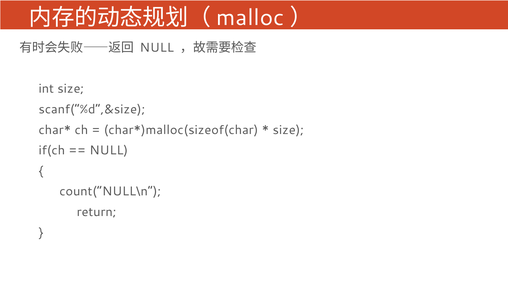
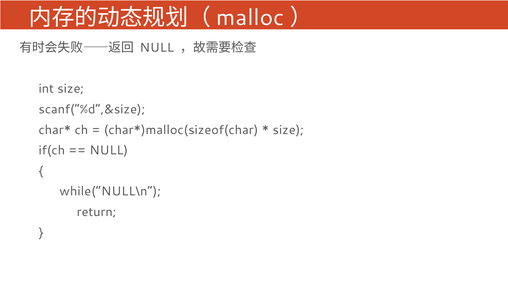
count(“NULL\n: count(“NULL\n -> while(“NULL\n (110, 191)
